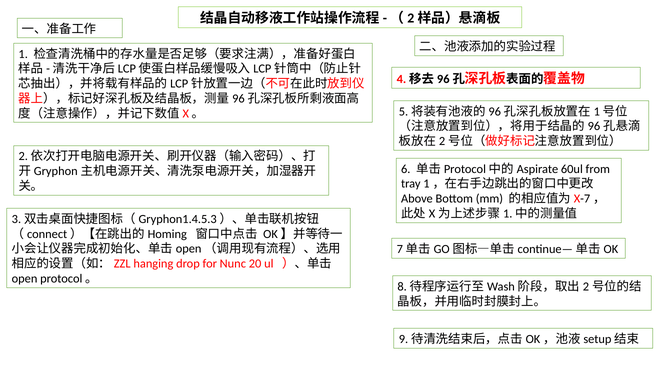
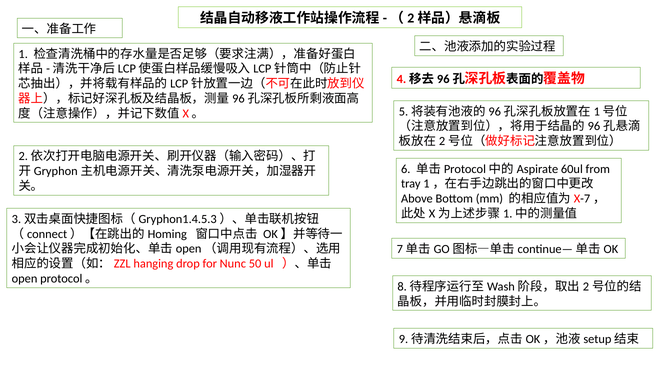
20: 20 -> 50 (255, 264)
